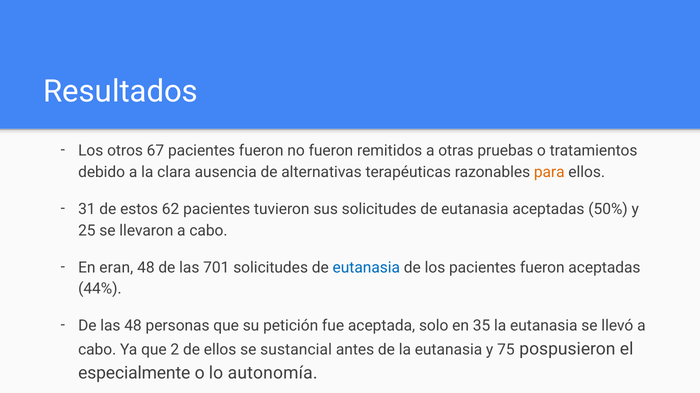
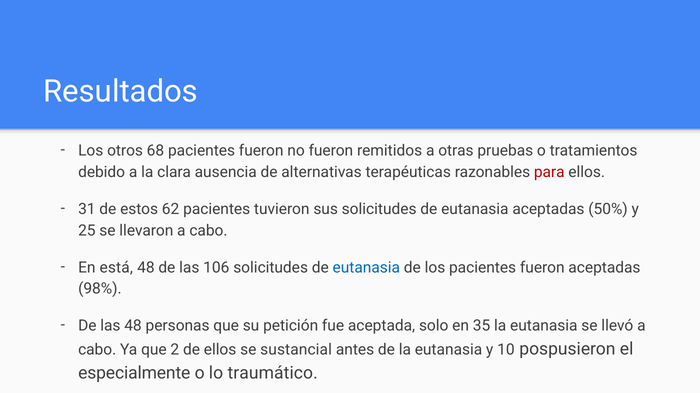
67: 67 -> 68 (155, 151)
para colour: orange -> red (549, 173)
eran: eran -> está (116, 268)
701: 701 -> 106 (216, 268)
44%: 44% -> 98% (100, 289)
75: 75 -> 10 (506, 350)
autonomía: autonomía -> traumático (273, 374)
